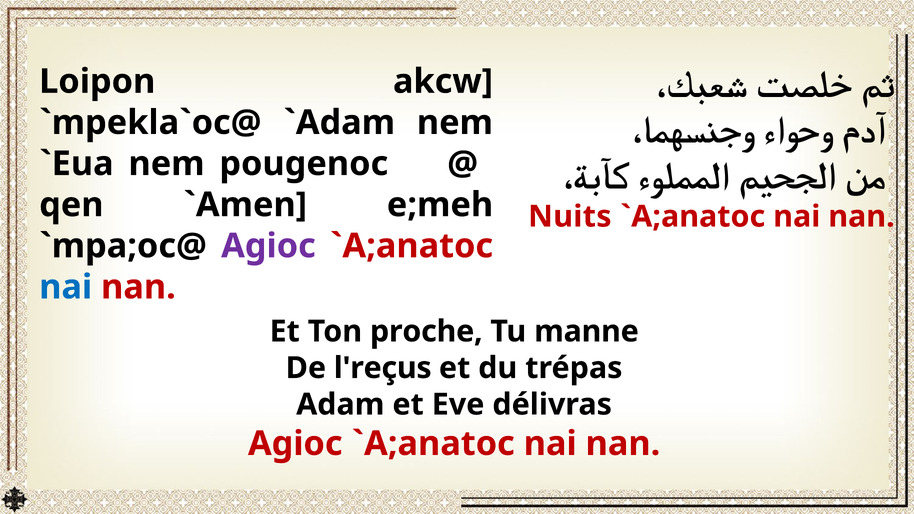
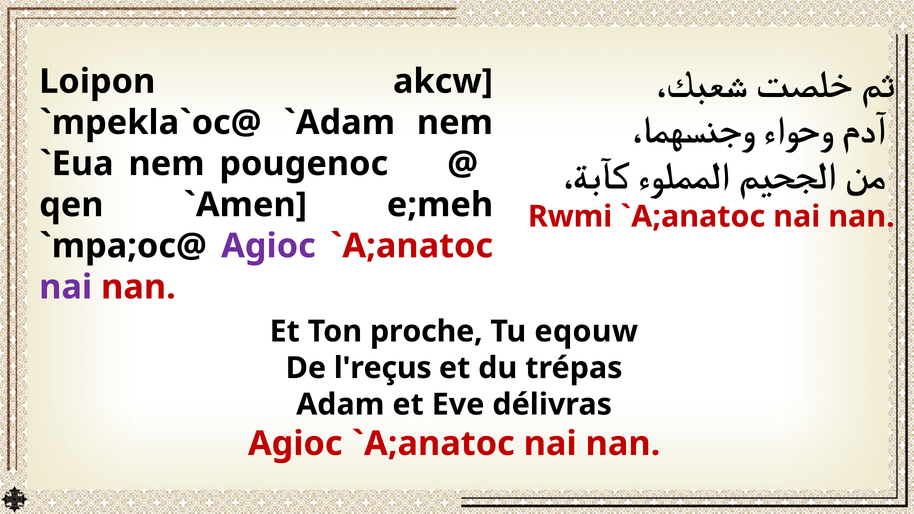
Nuits: Nuits -> Rwmi (570, 217)
nai colour: blue -> purple (66, 287)
manne: manne -> eqouw (586, 331)
